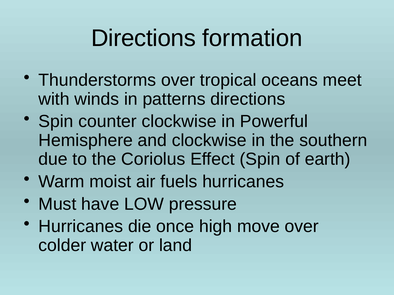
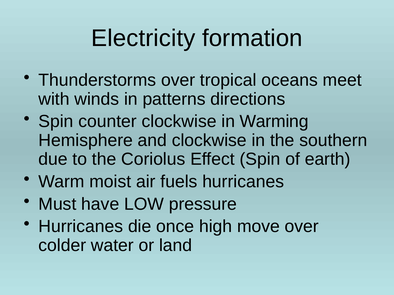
Directions: Directions -> Electricity (143, 38)
Powerful: Powerful -> Warming (274, 122)
